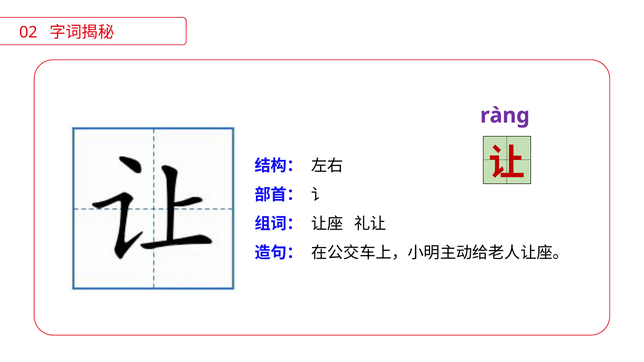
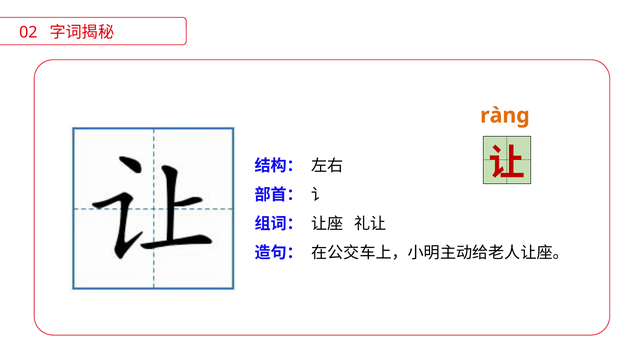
rànɡ colour: purple -> orange (505, 116)
